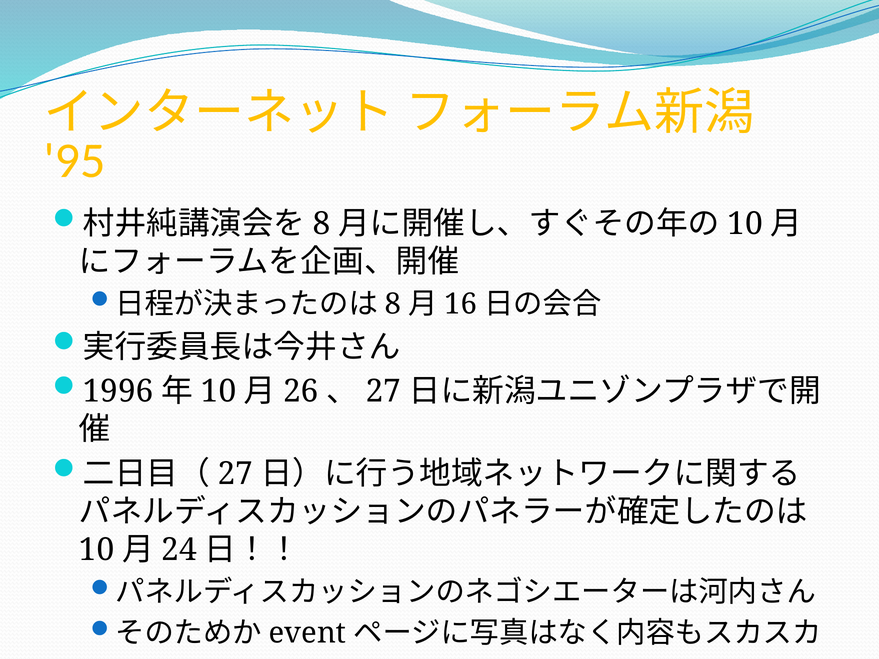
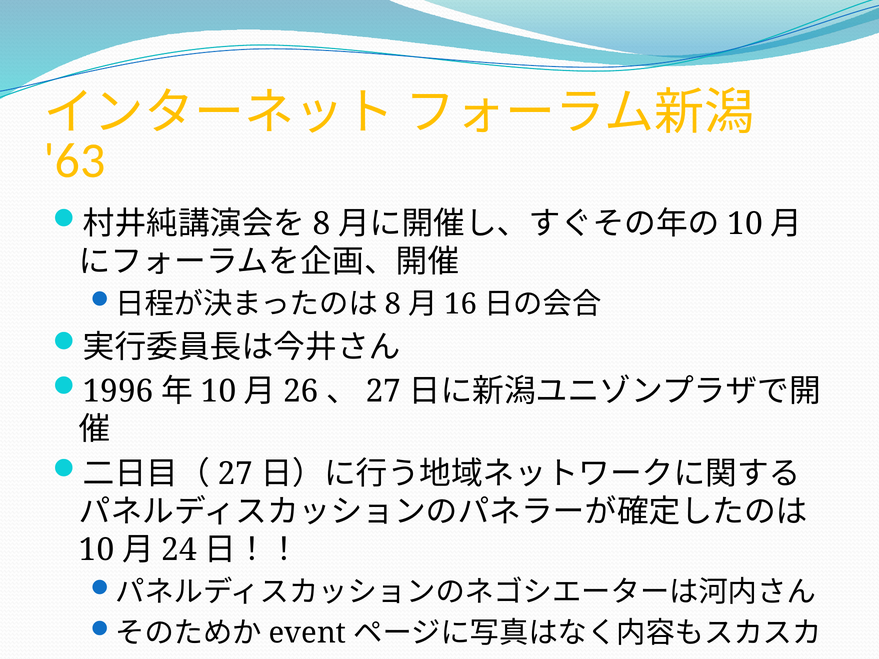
95: 95 -> 63 (75, 161)
